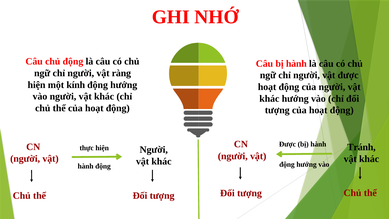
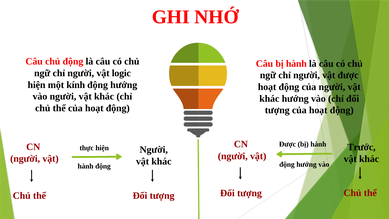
ràng: ràng -> logic (121, 73)
Tránh: Tránh -> Trước (361, 147)
